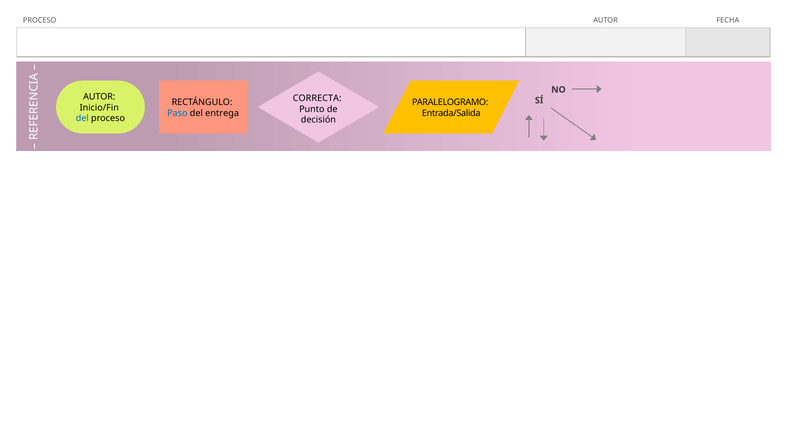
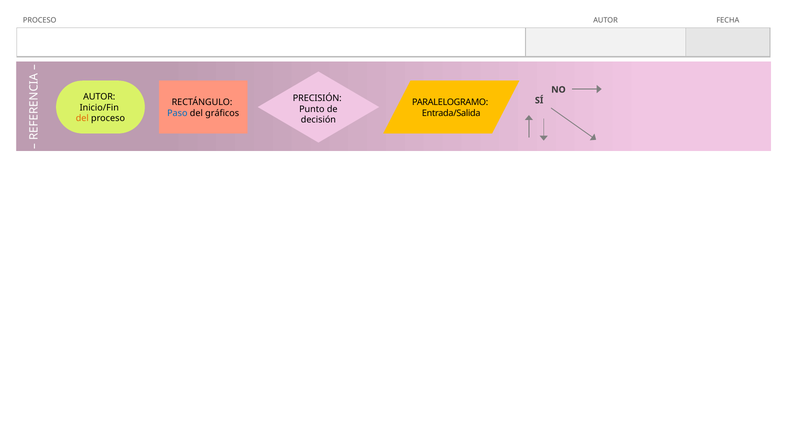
CORRECTA: CORRECTA -> PRECISIÓN (317, 98)
entrega: entrega -> gráficos (222, 113)
del colour: blue -> orange (82, 118)
